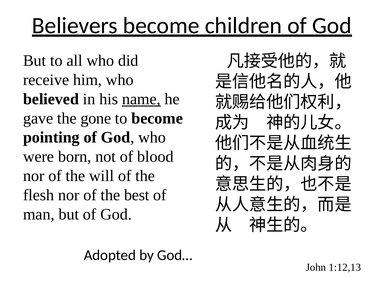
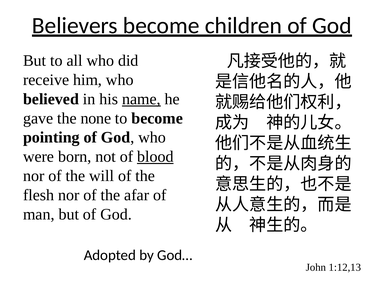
gone: gone -> none (96, 118)
blood underline: none -> present (155, 157)
best: best -> afar (137, 195)
